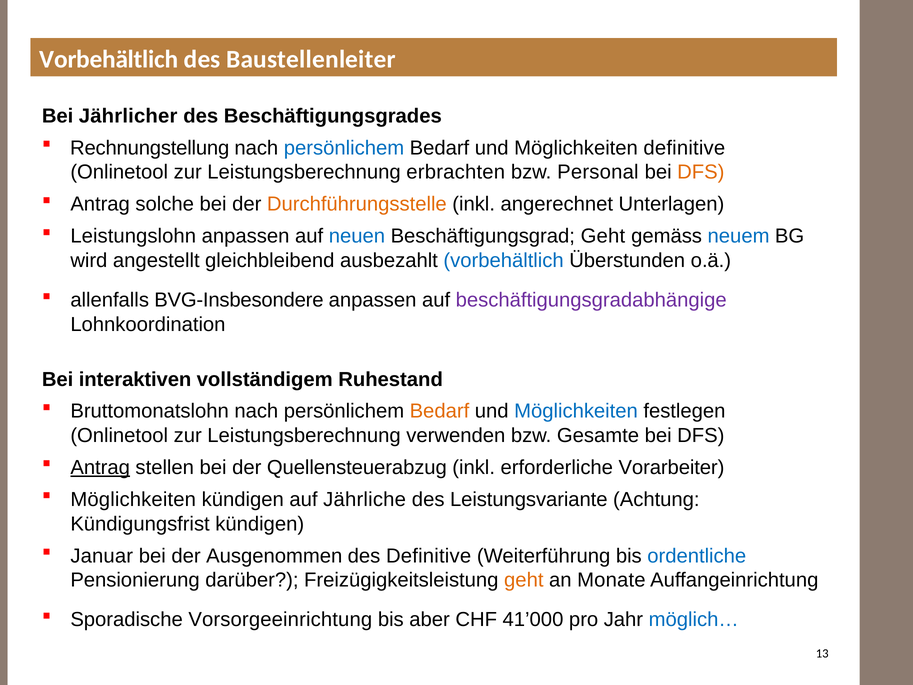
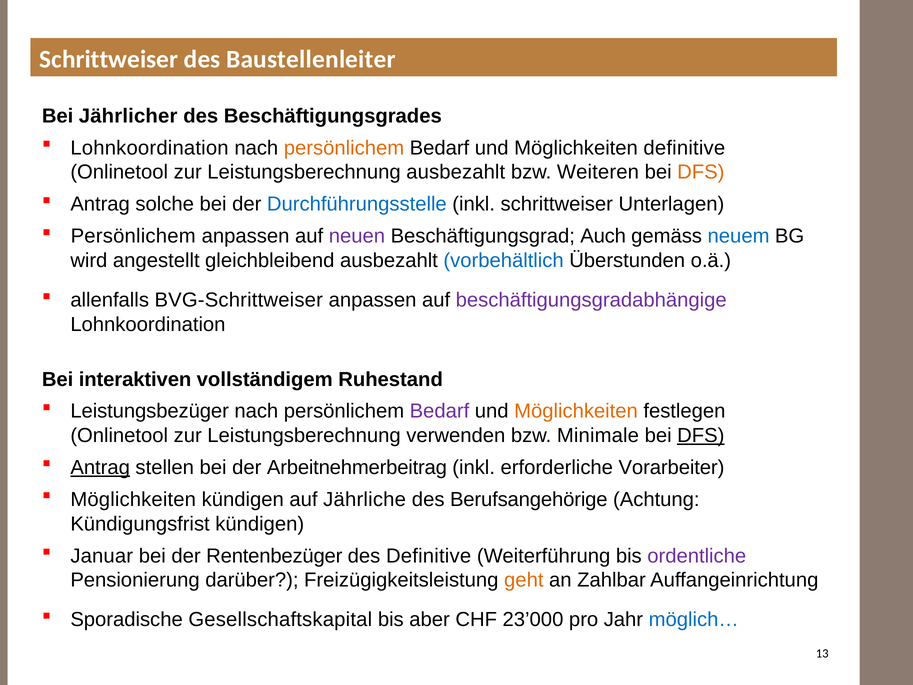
Vorbehältlich: Vorbehältlich -> Schrittweiser (109, 60)
Rechnungstellung: Rechnungstellung -> Lohnkoordination (150, 148)
persönlichem colour: blue -> orange (344, 148)
Leistungsberechnung erbrachten: erbrachten -> ausbezahlt (456, 172)
Personal: Personal -> Weiteren (598, 172)
Durchführungsstelle colour: orange -> blue (357, 204)
inkl angerechnet: angerechnet -> schrittweiser (557, 204)
Leistungslohn: Leistungslohn -> Persönlichem (133, 236)
neuen colour: blue -> purple (357, 236)
Beschäftigungsgrad Geht: Geht -> Auch (603, 236)
BVG-Insbesondere: BVG-Insbesondere -> BVG-Schrittweiser (239, 300)
Bruttomonatslohn: Bruttomonatslohn -> Leistungsbezüger (150, 411)
Bedarf colour: orange -> purple (439, 411)
Möglichkeiten colour: blue -> orange (576, 411)
Gesamte: Gesamte -> Minimale (598, 435)
DFS underline: none -> present (701, 435)
Quellensteuerabzug: Quellensteuerabzug -> Arbeitnehmerbeitrag (357, 467)
Leistungsvariante: Leistungsvariante -> Berufsangehörige (529, 499)
Ausgenommen: Ausgenommen -> Rentenbezüger (274, 556)
ordentliche colour: blue -> purple (697, 556)
Monate: Monate -> Zahlbar (611, 580)
Vorsorgeeinrichtung: Vorsorgeeinrichtung -> Gesellschaftskapital (280, 620)
41’000: 41’000 -> 23’000 (533, 620)
